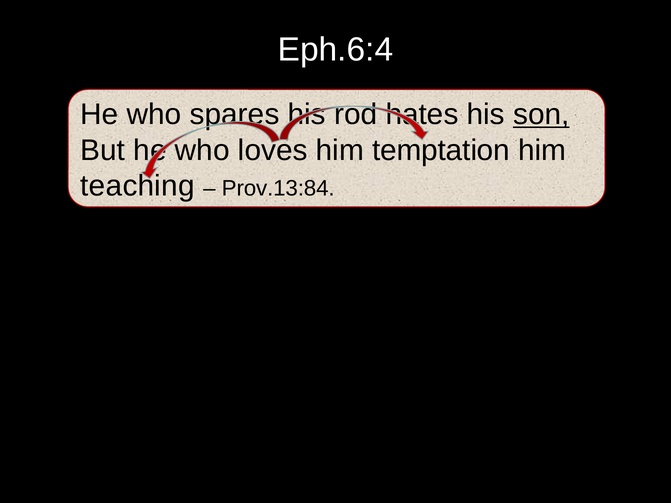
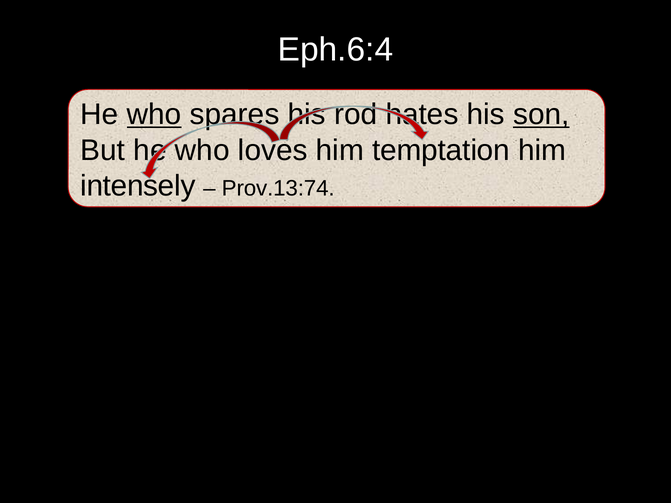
who underline: none -> present (154, 114)
teaching: teaching -> intensely (138, 186)
Prov.13:84: Prov.13:84 -> Prov.13:74 (278, 189)
